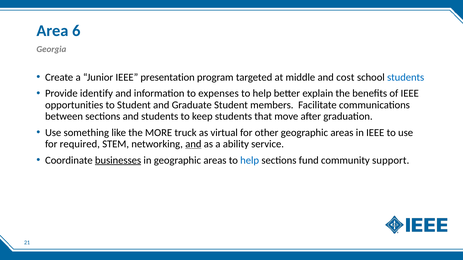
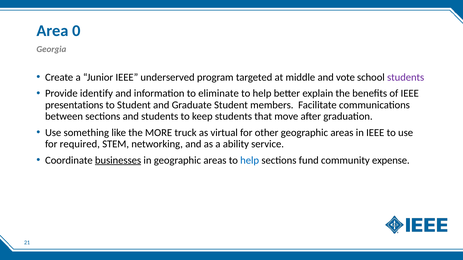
6: 6 -> 0 (76, 31)
presentation: presentation -> underserved (168, 77)
cost: cost -> vote (345, 77)
students colour: blue -> purple (406, 77)
expenses: expenses -> eliminate (219, 94)
opportunities: opportunities -> presentations (74, 105)
and underline: present -> none (193, 144)
support: support -> expense (391, 160)
